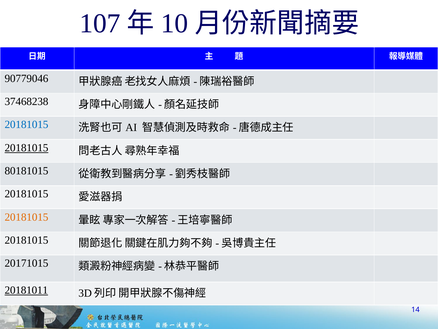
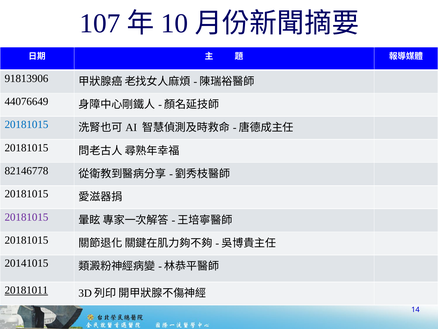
90779046: 90779046 -> 91813906 (26, 78)
37468238: 37468238 -> 44076649 (26, 101)
20181015 underline: present -> none (26, 148)
80181015: 80181015 -> 82146778 (26, 171)
20181015 colour: orange -> purple (26, 217)
20171015: 20171015 -> 20141015 (26, 263)
